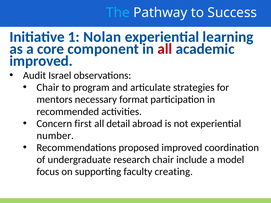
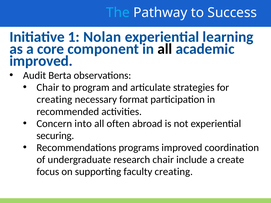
all colour: red -> black (165, 49)
Israel: Israel -> Berta (60, 76)
mentors: mentors -> creating (54, 100)
first: first -> into (83, 124)
detail: detail -> often (118, 124)
number: number -> securing (55, 136)
proposed: proposed -> programs (139, 148)
model: model -> create (231, 160)
